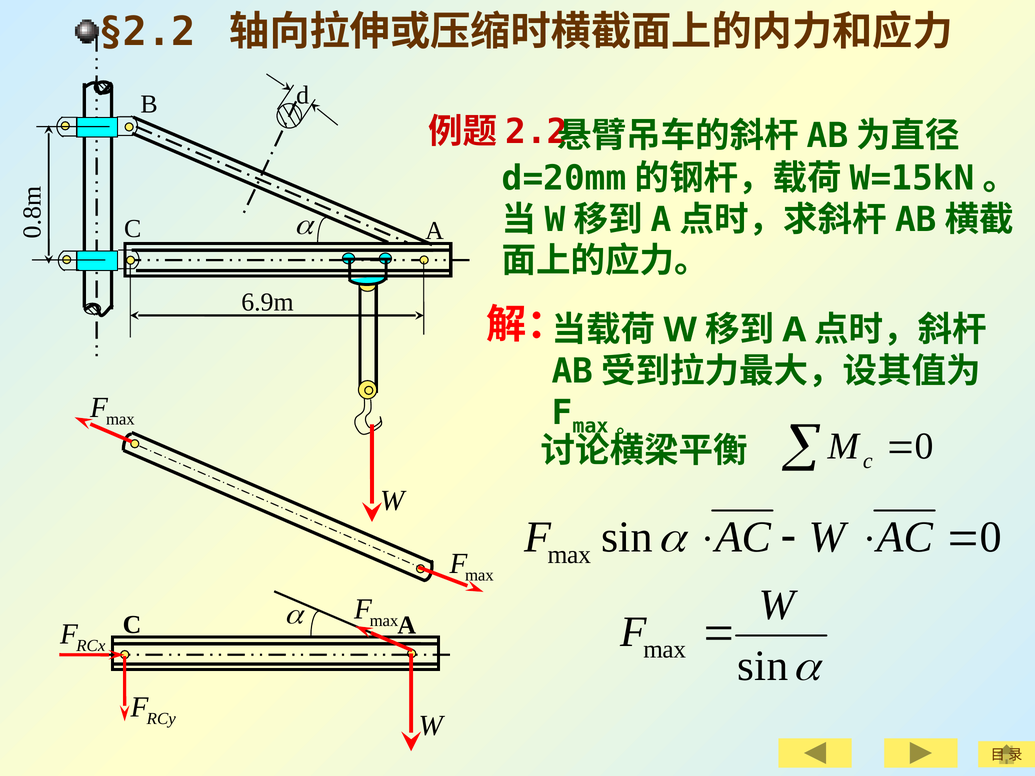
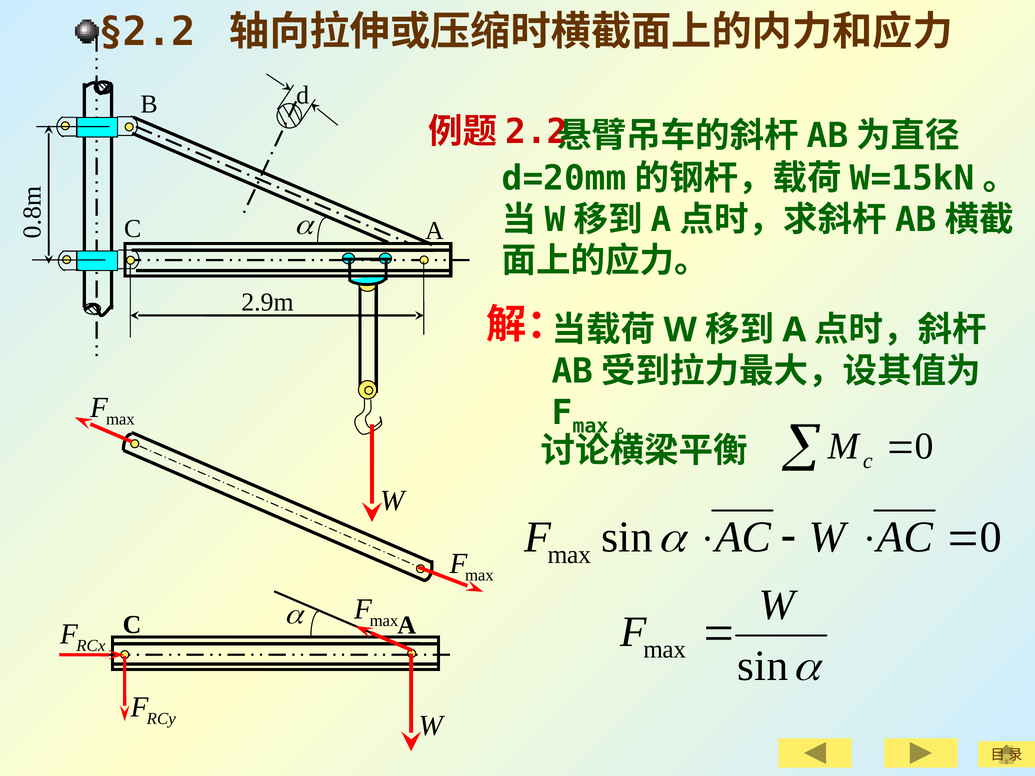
6.9m: 6.9m -> 2.9m (267, 303)
